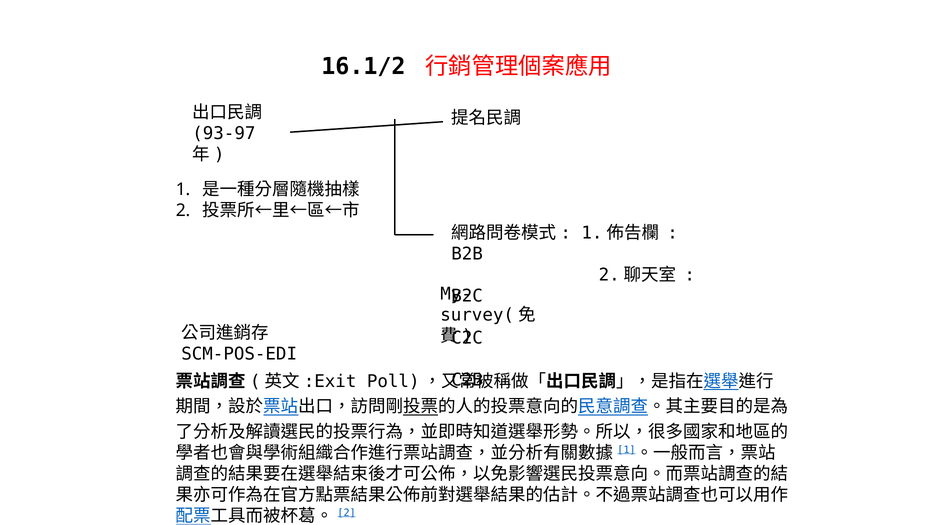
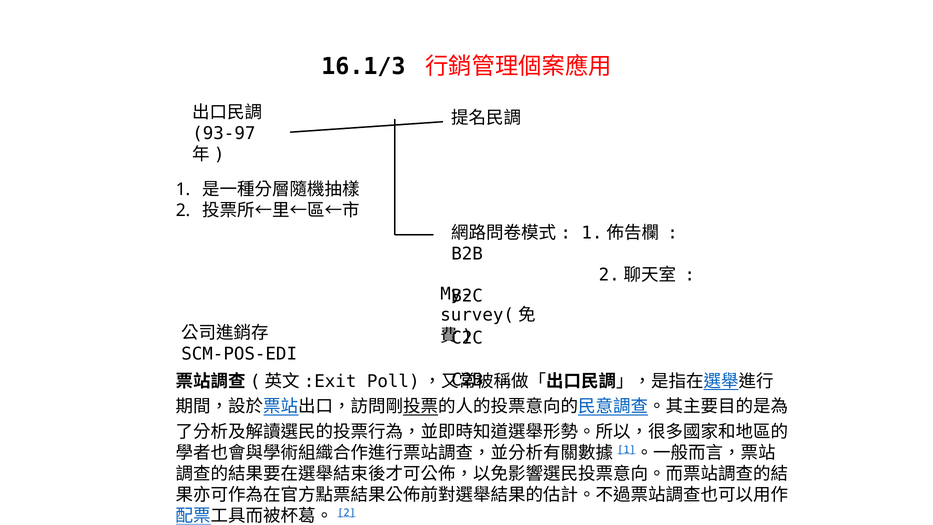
16.1/2: 16.1/2 -> 16.1/3 (363, 67)
